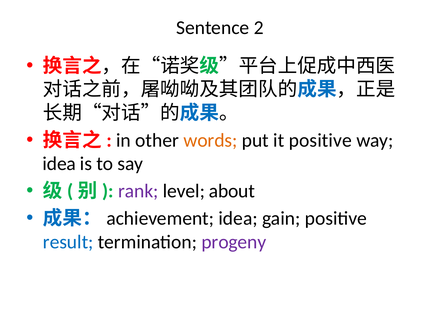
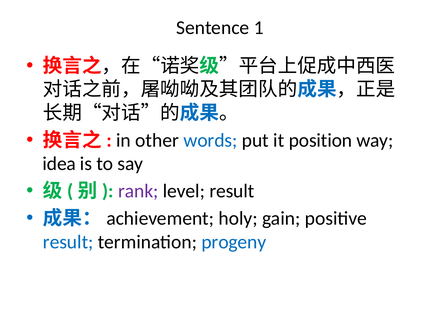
2: 2 -> 1 (259, 28)
words colour: orange -> blue (210, 140)
it positive: positive -> position (320, 140)
level about: about -> result (232, 191)
idea: idea -> holy (238, 219)
progeny colour: purple -> blue (234, 242)
